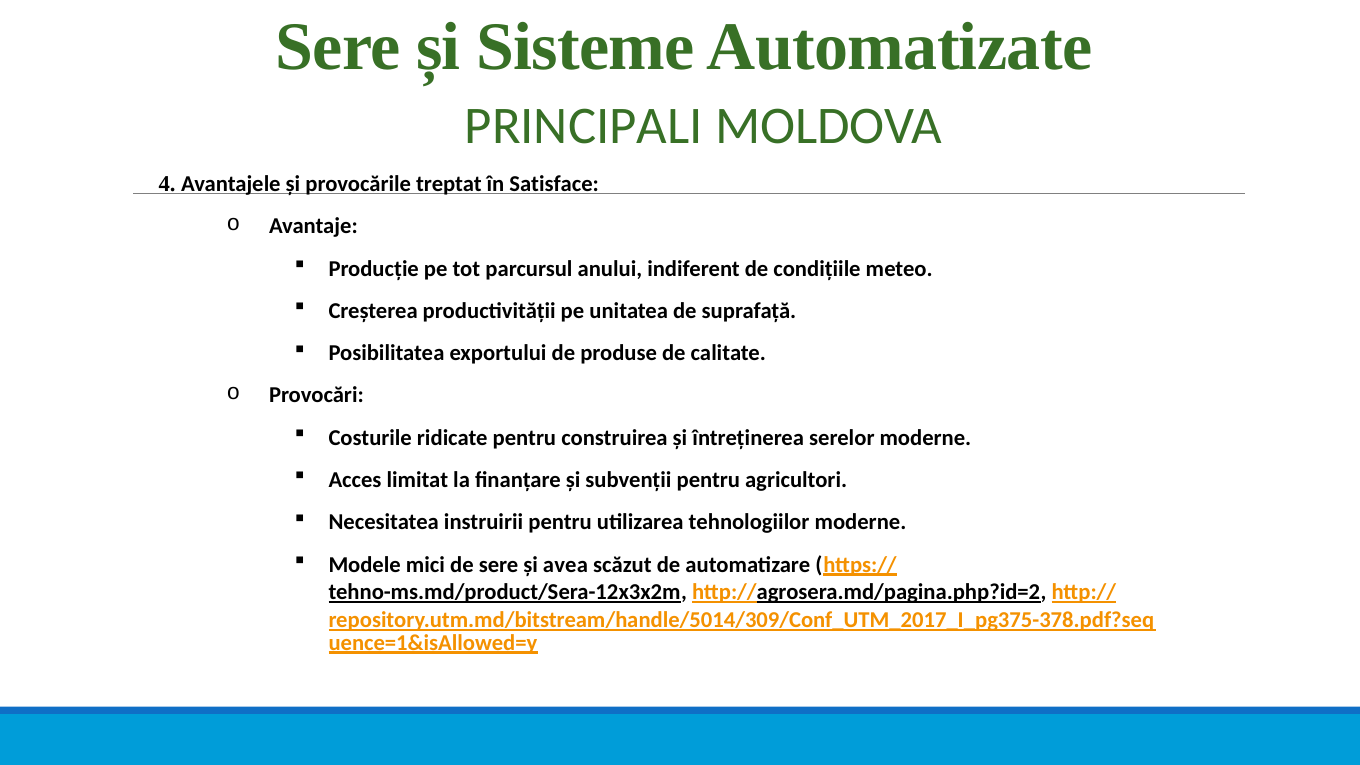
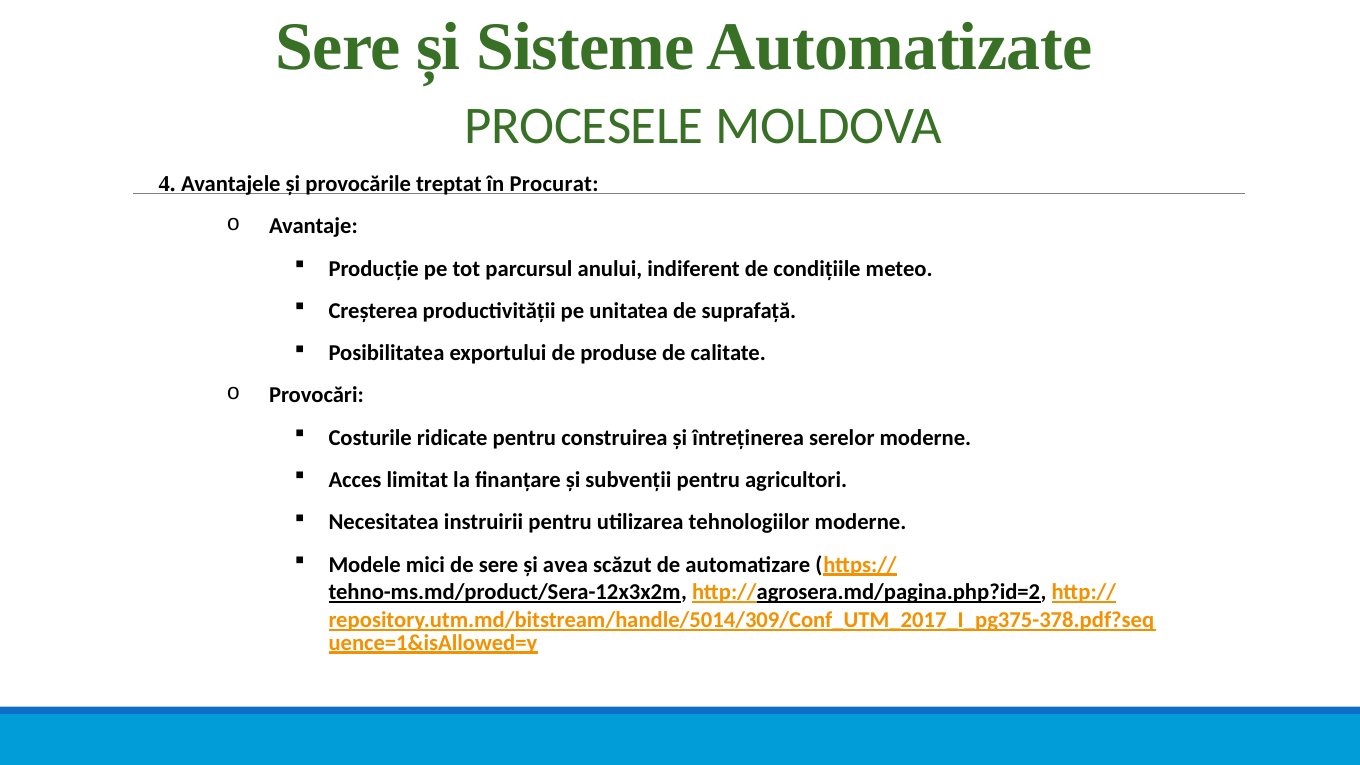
PRINCIPALI: PRINCIPALI -> PROCESELE (584, 126)
Satisface: Satisface -> Procurat (554, 184)
